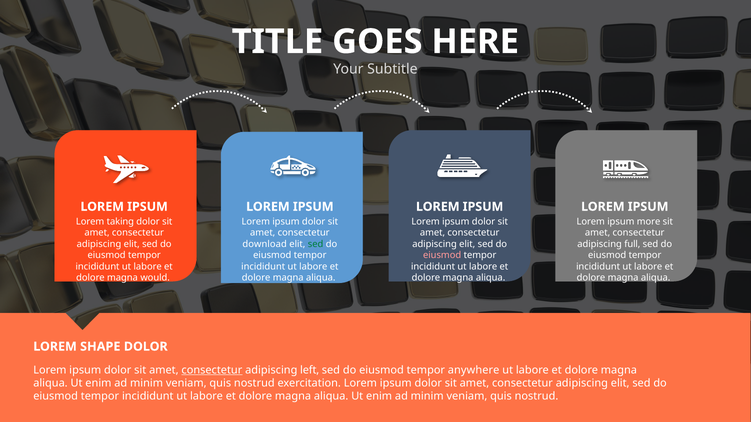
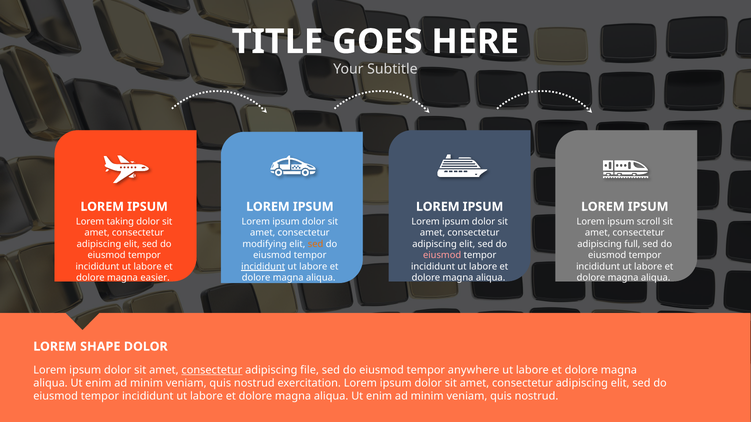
more: more -> scroll (649, 222)
download: download -> modifying (265, 244)
sed colour: green -> orange (316, 244)
incididunt underline: none -> present (263, 267)
would: would -> easier (155, 278)
left: left -> file (310, 370)
